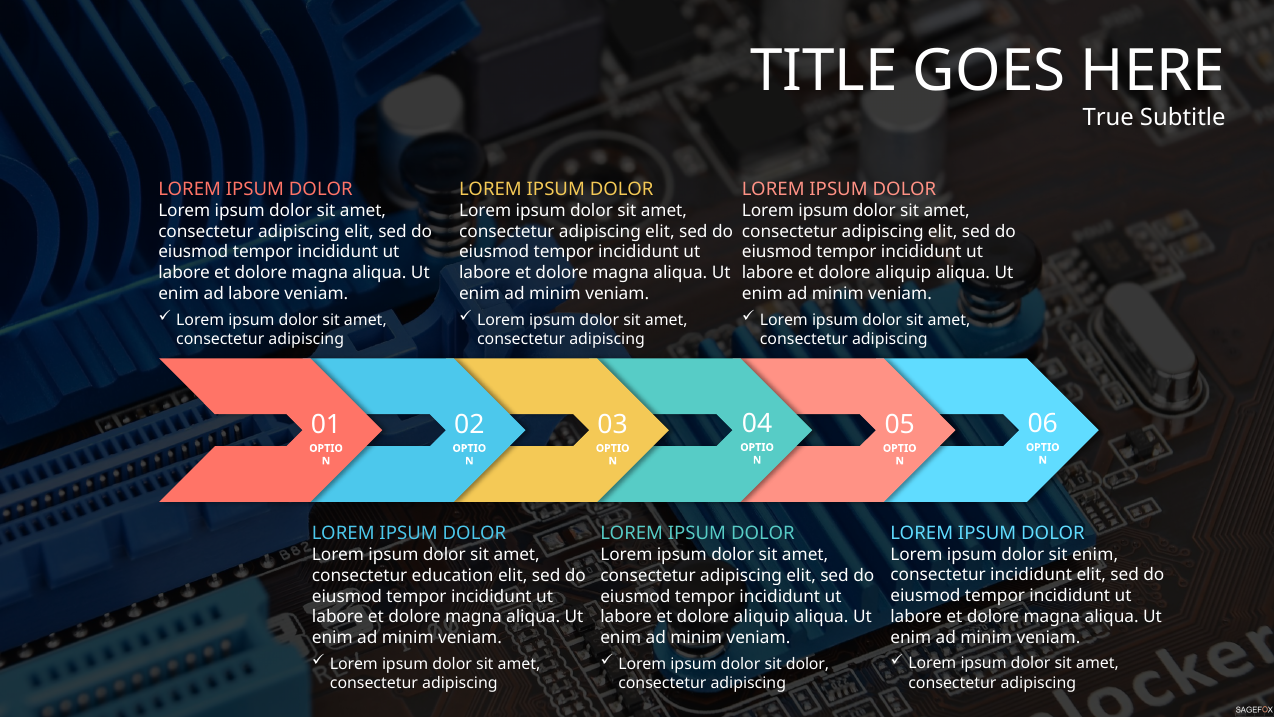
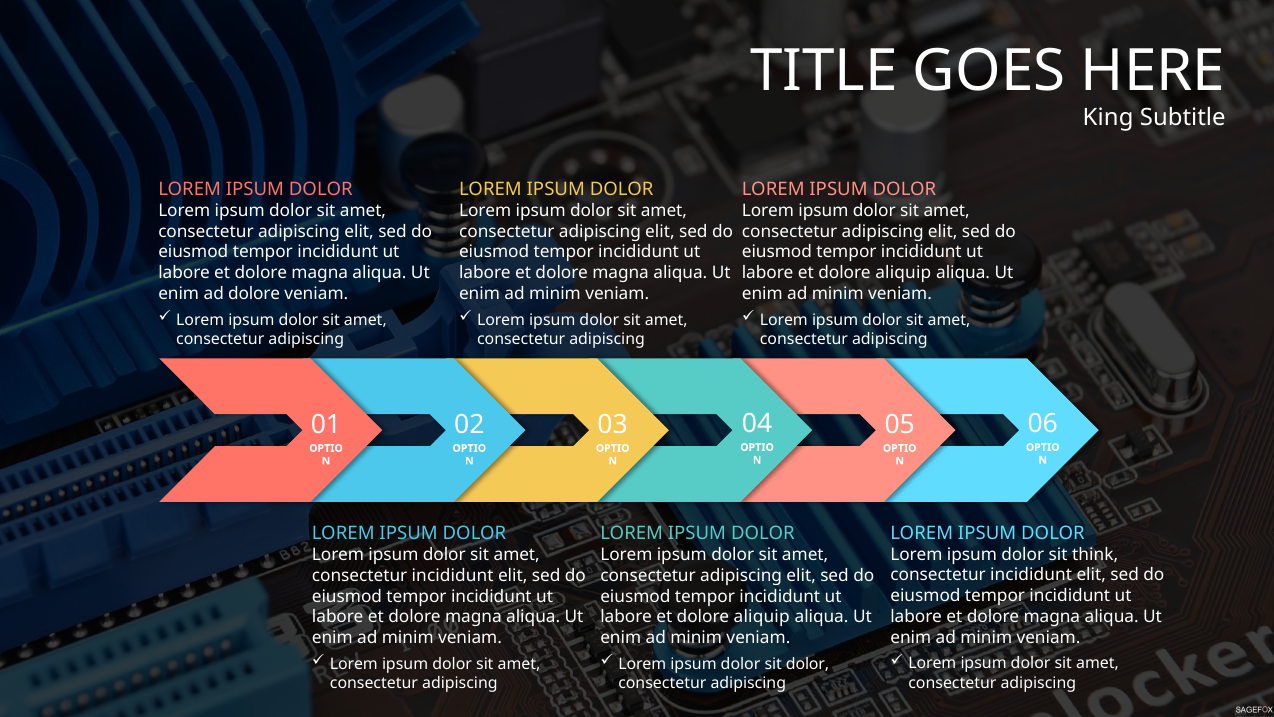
True: True -> King (1108, 118)
ad labore: labore -> dolore (254, 293)
sit enim: enim -> think (1095, 554)
education: education -> incididunt (453, 575)
